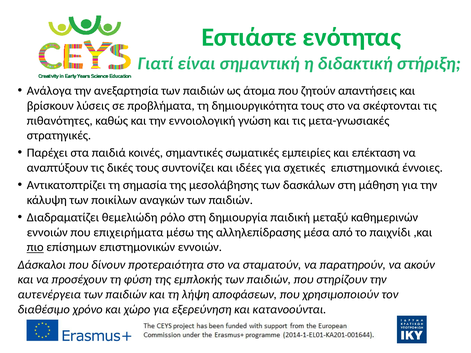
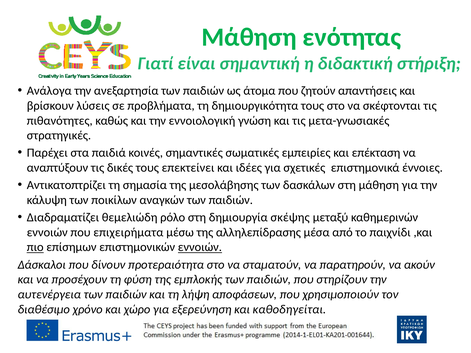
Εστιάστε: Εστιάστε -> Μάθηση (249, 37)
συντονίζει: συντονίζει -> επεκτείνει (188, 168)
παιδική: παιδική -> σκέψης (290, 218)
εννοιών underline: none -> present (200, 247)
κατανοούνται: κατανοούνται -> καθοδηγείται (289, 310)
